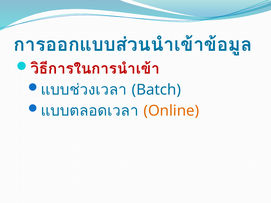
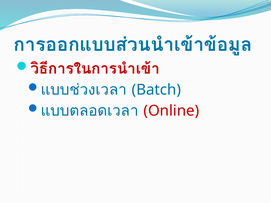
Online colour: orange -> red (171, 111)
